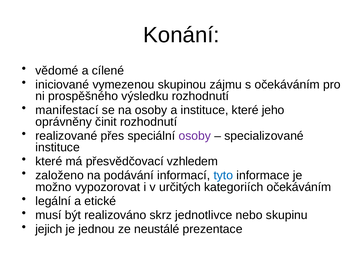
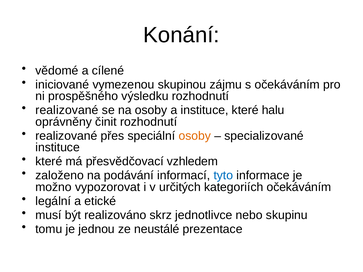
manifestací: manifestací -> realizované (67, 110)
jeho: jeho -> halu (273, 110)
osoby colour: purple -> orange (195, 136)
jejich: jejich -> tomu (49, 229)
